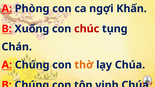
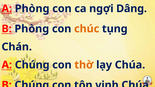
Khấn: Khấn -> Dâng (132, 9)
B Xuống: Xuống -> Phòng (32, 29)
chúc colour: red -> orange (87, 29)
